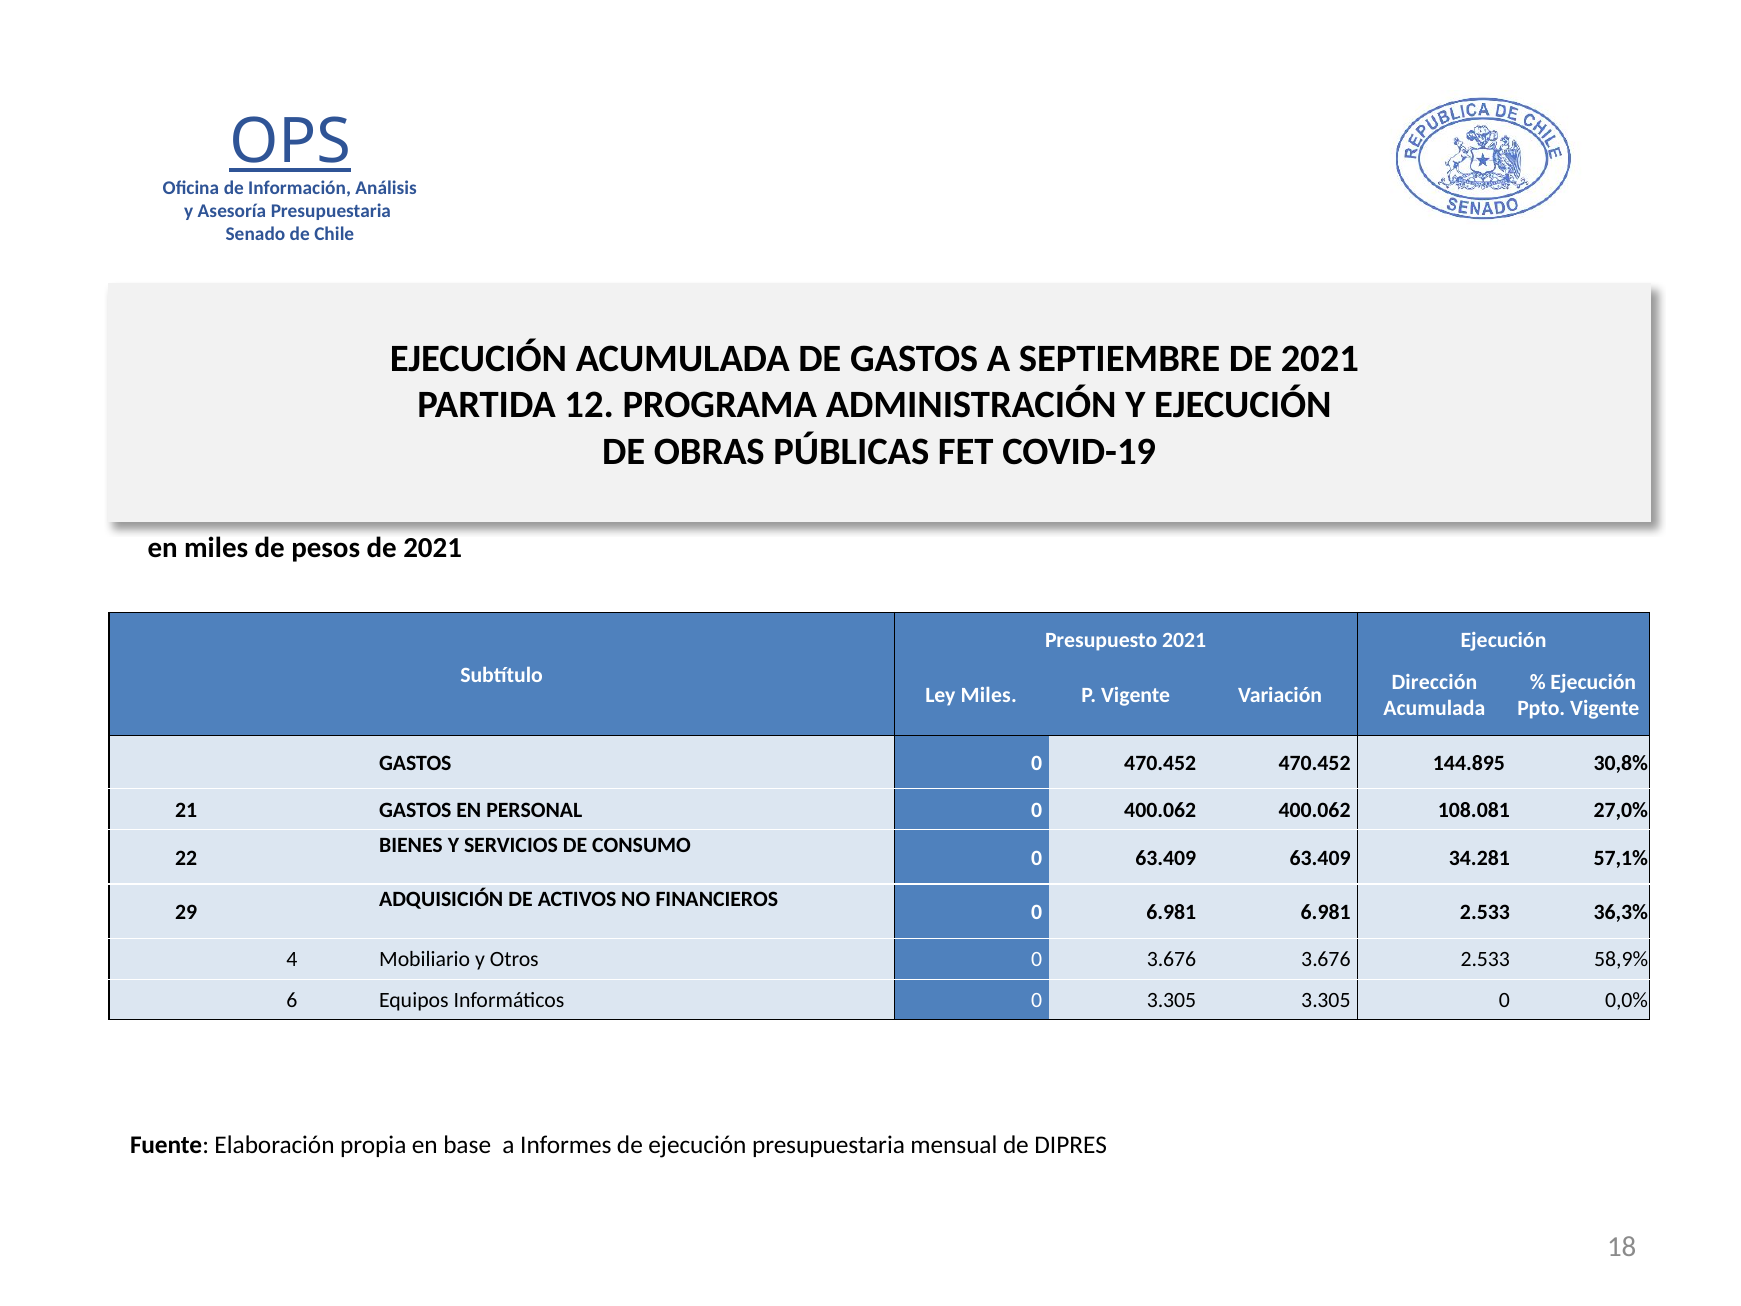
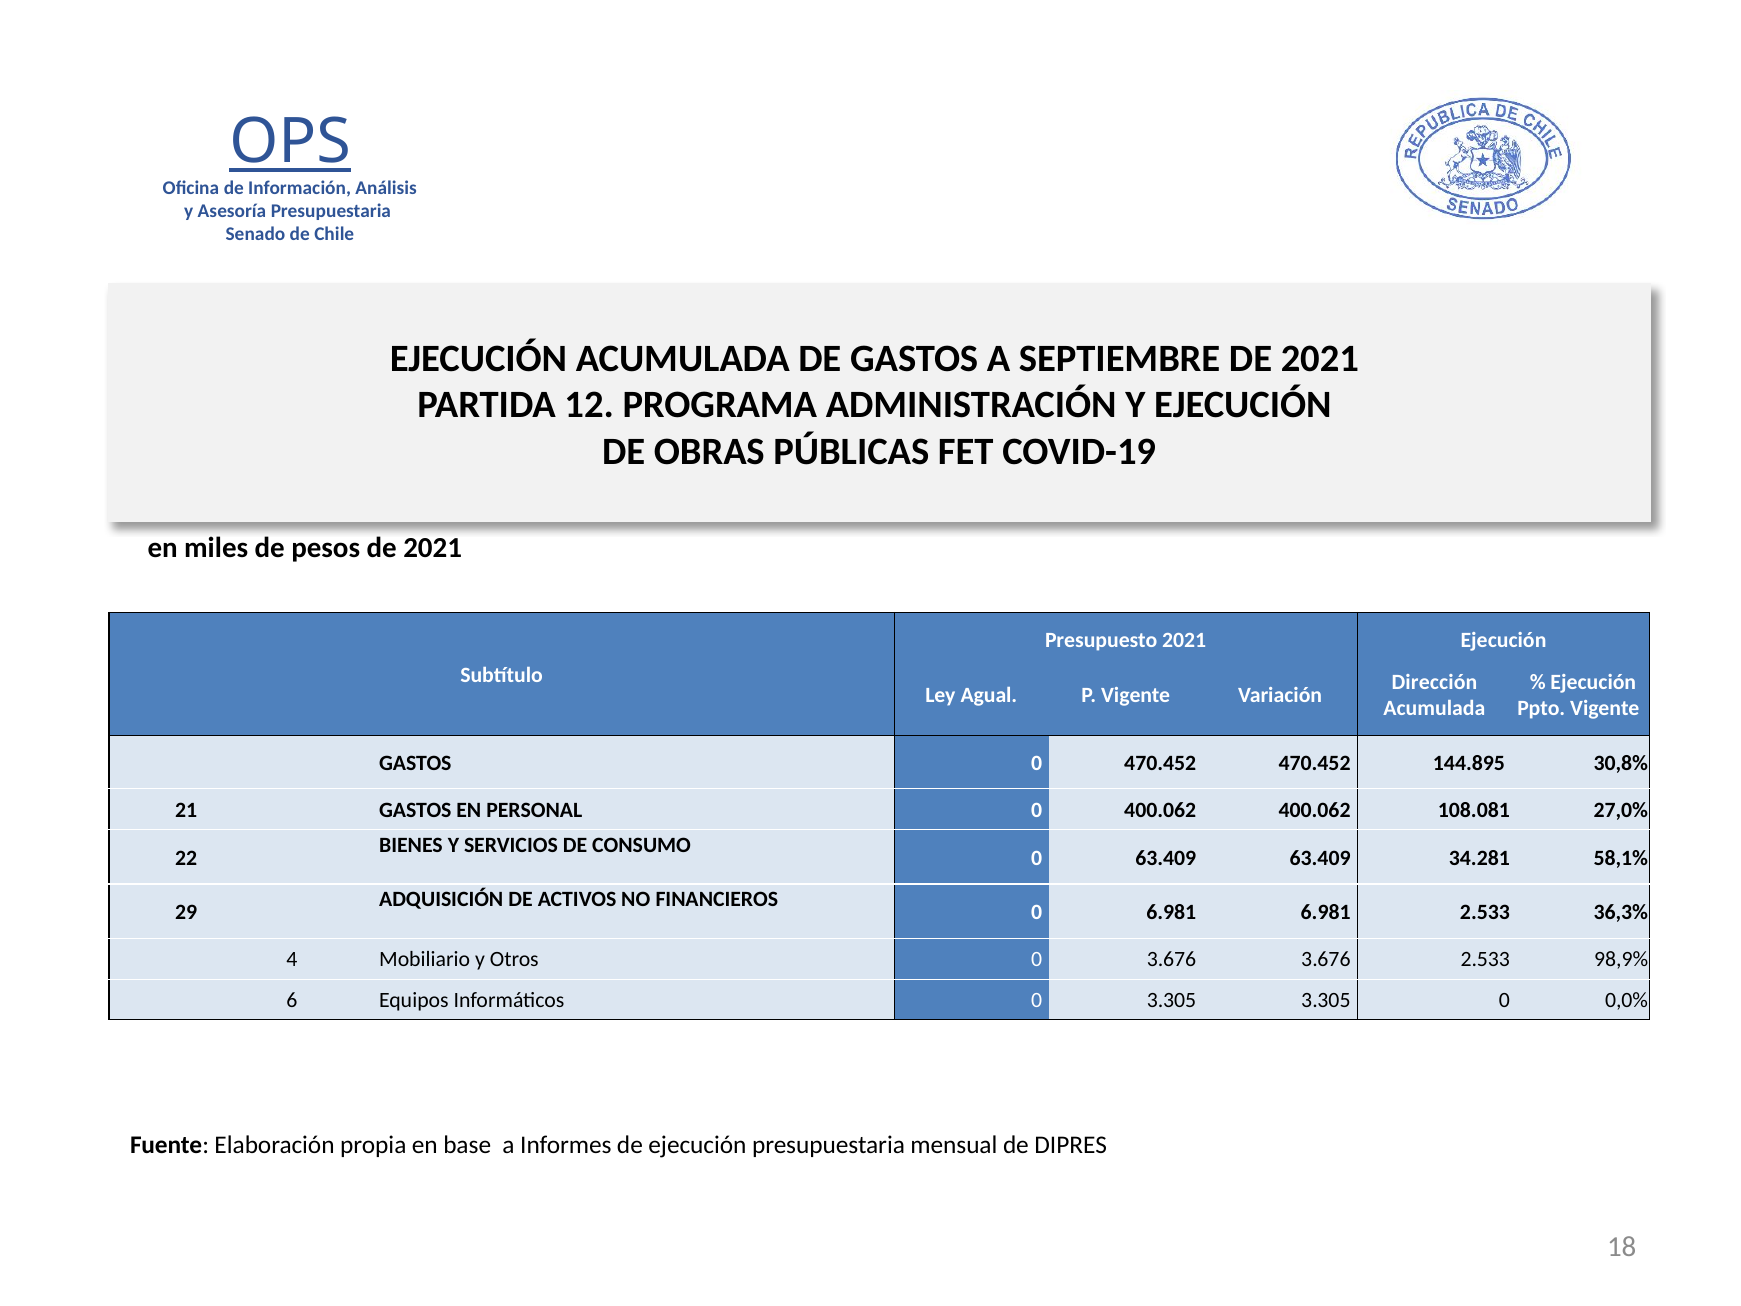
Ley Miles: Miles -> Agual (989, 695)
57,1%: 57,1% -> 58,1% (1621, 858)
58,9%: 58,9% -> 98,9% (1621, 960)
